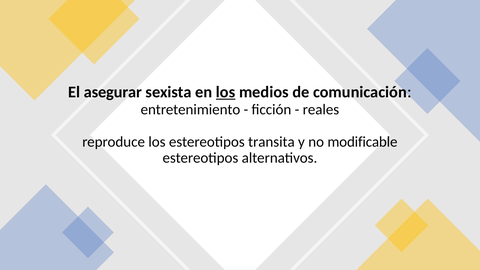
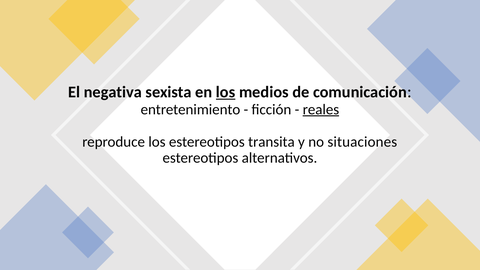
asegurar: asegurar -> negativa (113, 92)
reales underline: none -> present (321, 109)
modificable: modificable -> situaciones (362, 142)
